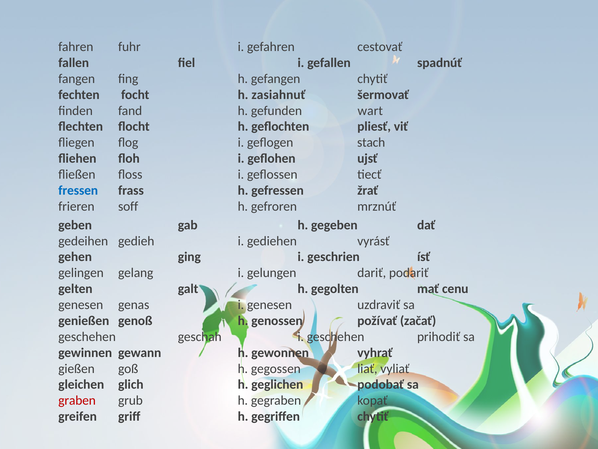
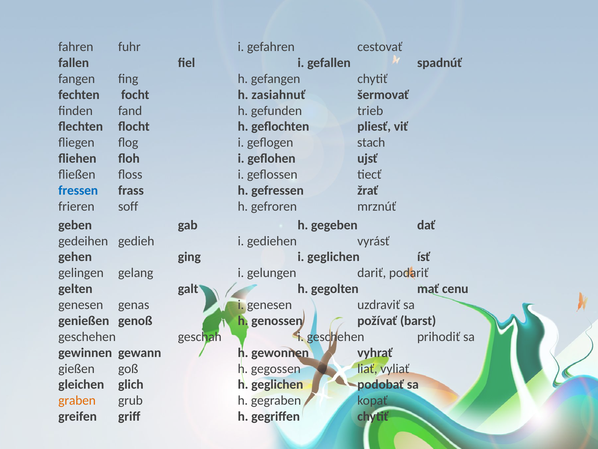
wart: wart -> trieb (370, 111)
i geschrien: geschrien -> geglichen (333, 257)
začať: začať -> barst (418, 320)
graben colour: red -> orange (77, 400)
